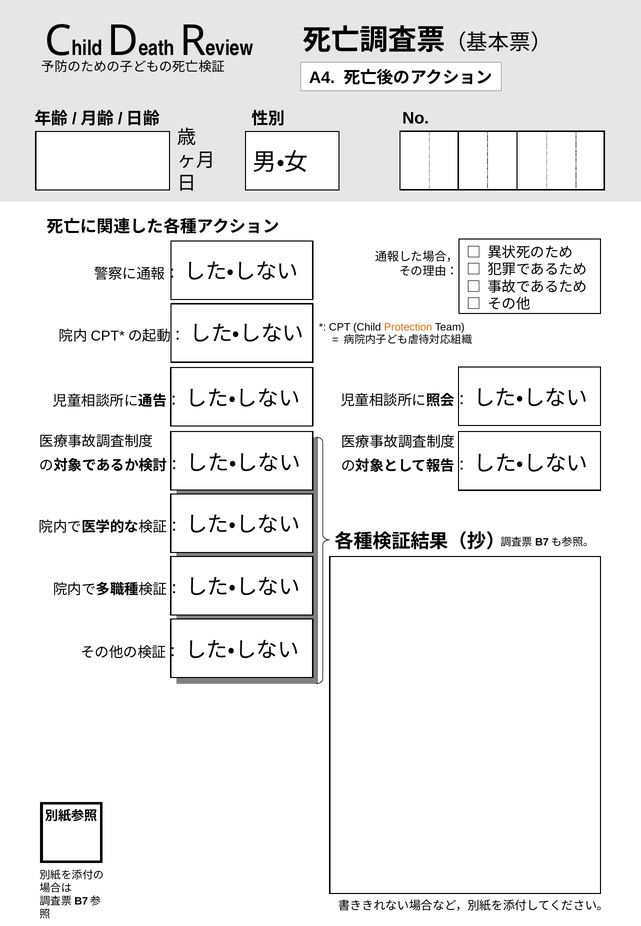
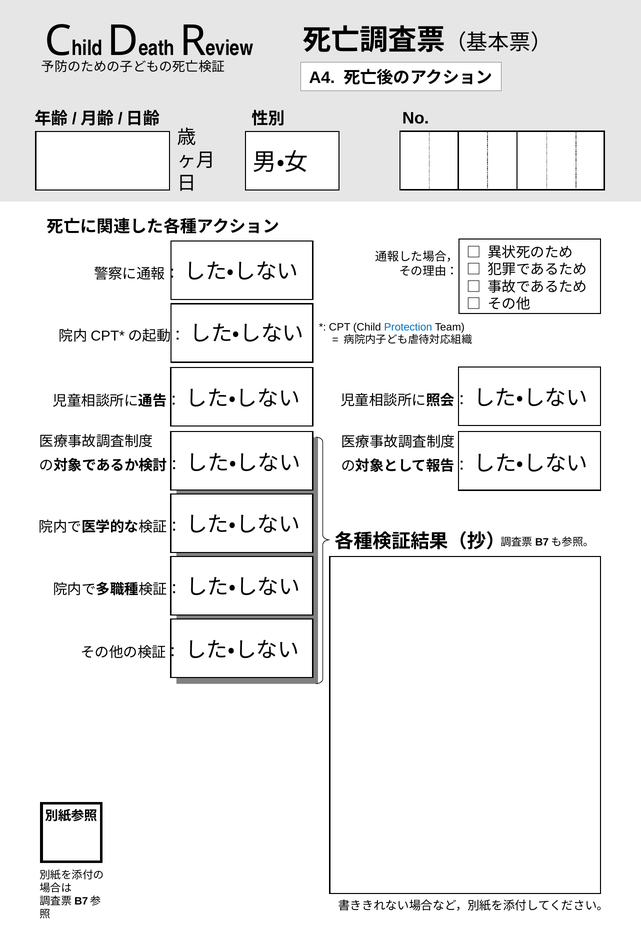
Protection colour: orange -> blue (408, 327)
